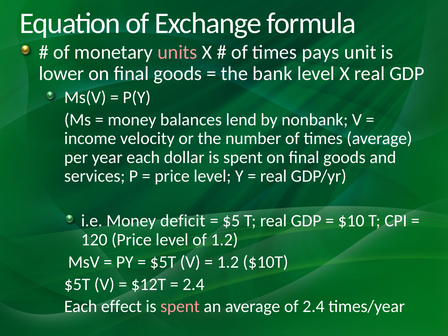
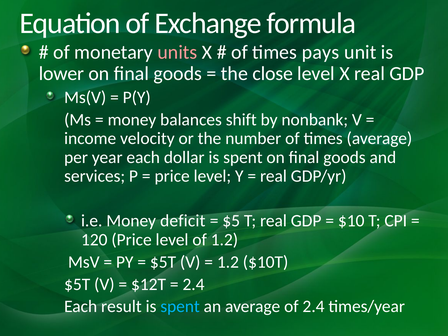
bank: bank -> close (273, 74)
lend: lend -> shift (241, 120)
effect: effect -> result (121, 307)
spent colour: pink -> light blue (180, 307)
